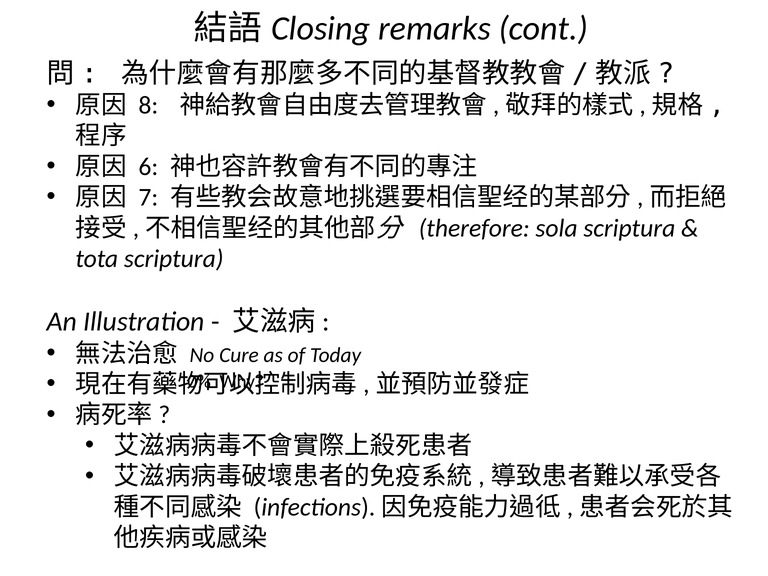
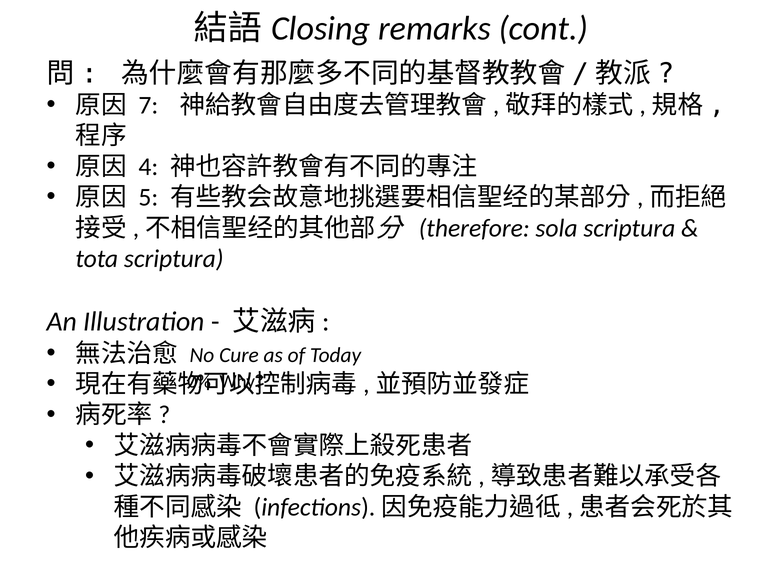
8: 8 -> 7 (148, 105)
6: 6 -> 4 (148, 167)
7: 7 -> 5 (148, 197)
